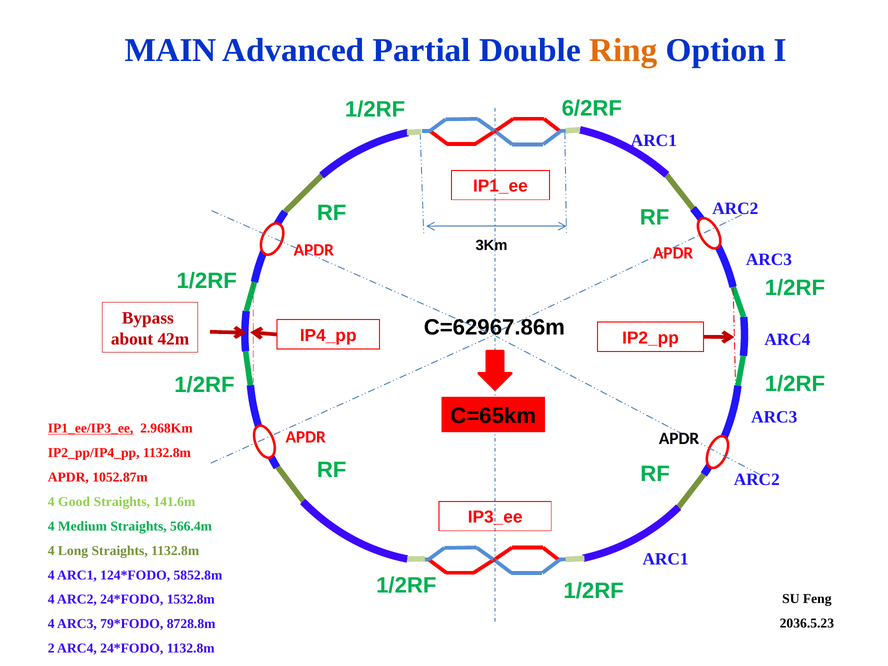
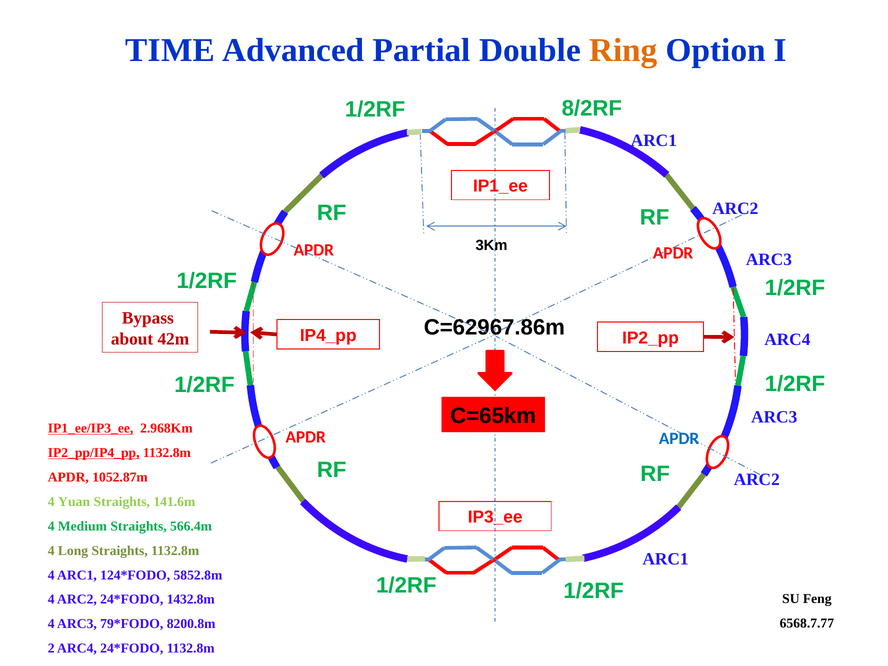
MAIN: MAIN -> TIME (170, 50)
6/2RF: 6/2RF -> 8/2RF (592, 108)
APDR colour: black -> blue (679, 439)
IP2_pp/IP4_pp underline: none -> present (94, 453)
Good: Good -> Yuan (74, 502)
1532.8m: 1532.8m -> 1432.8m (191, 600)
2036.5.23: 2036.5.23 -> 6568.7.77 (807, 623)
8728.8m: 8728.8m -> 8200.8m (191, 624)
